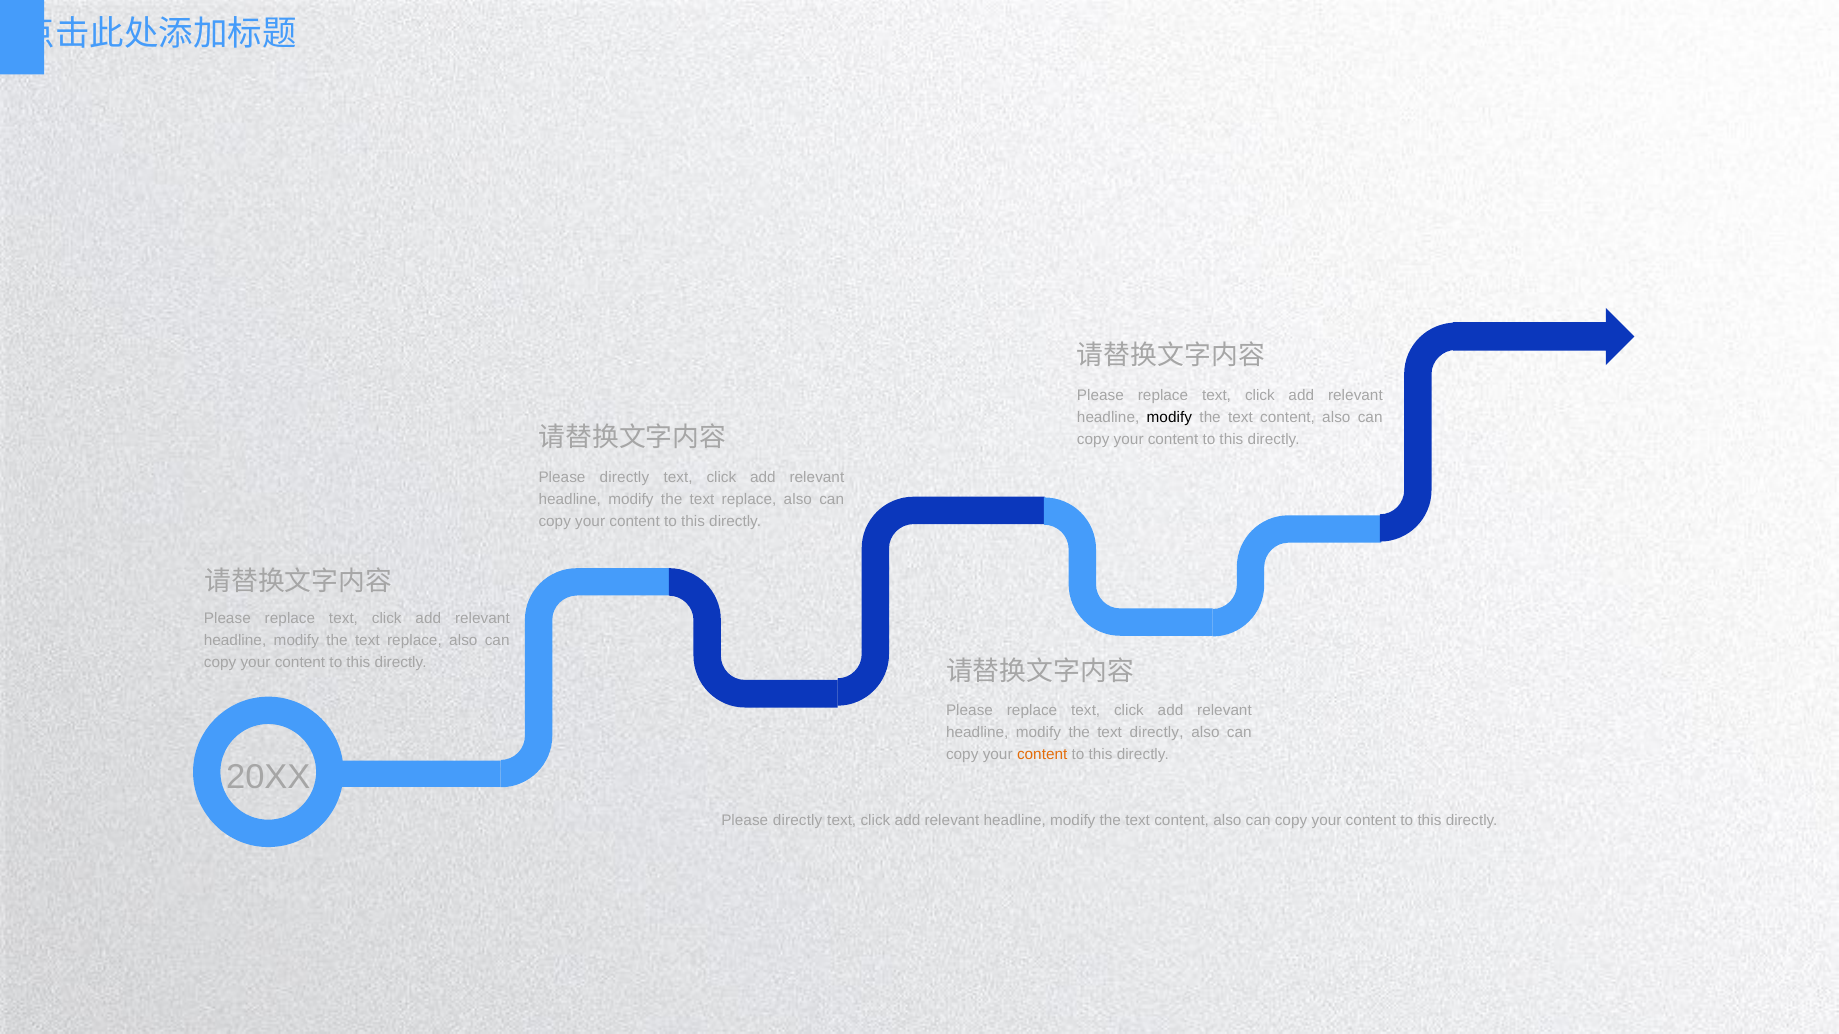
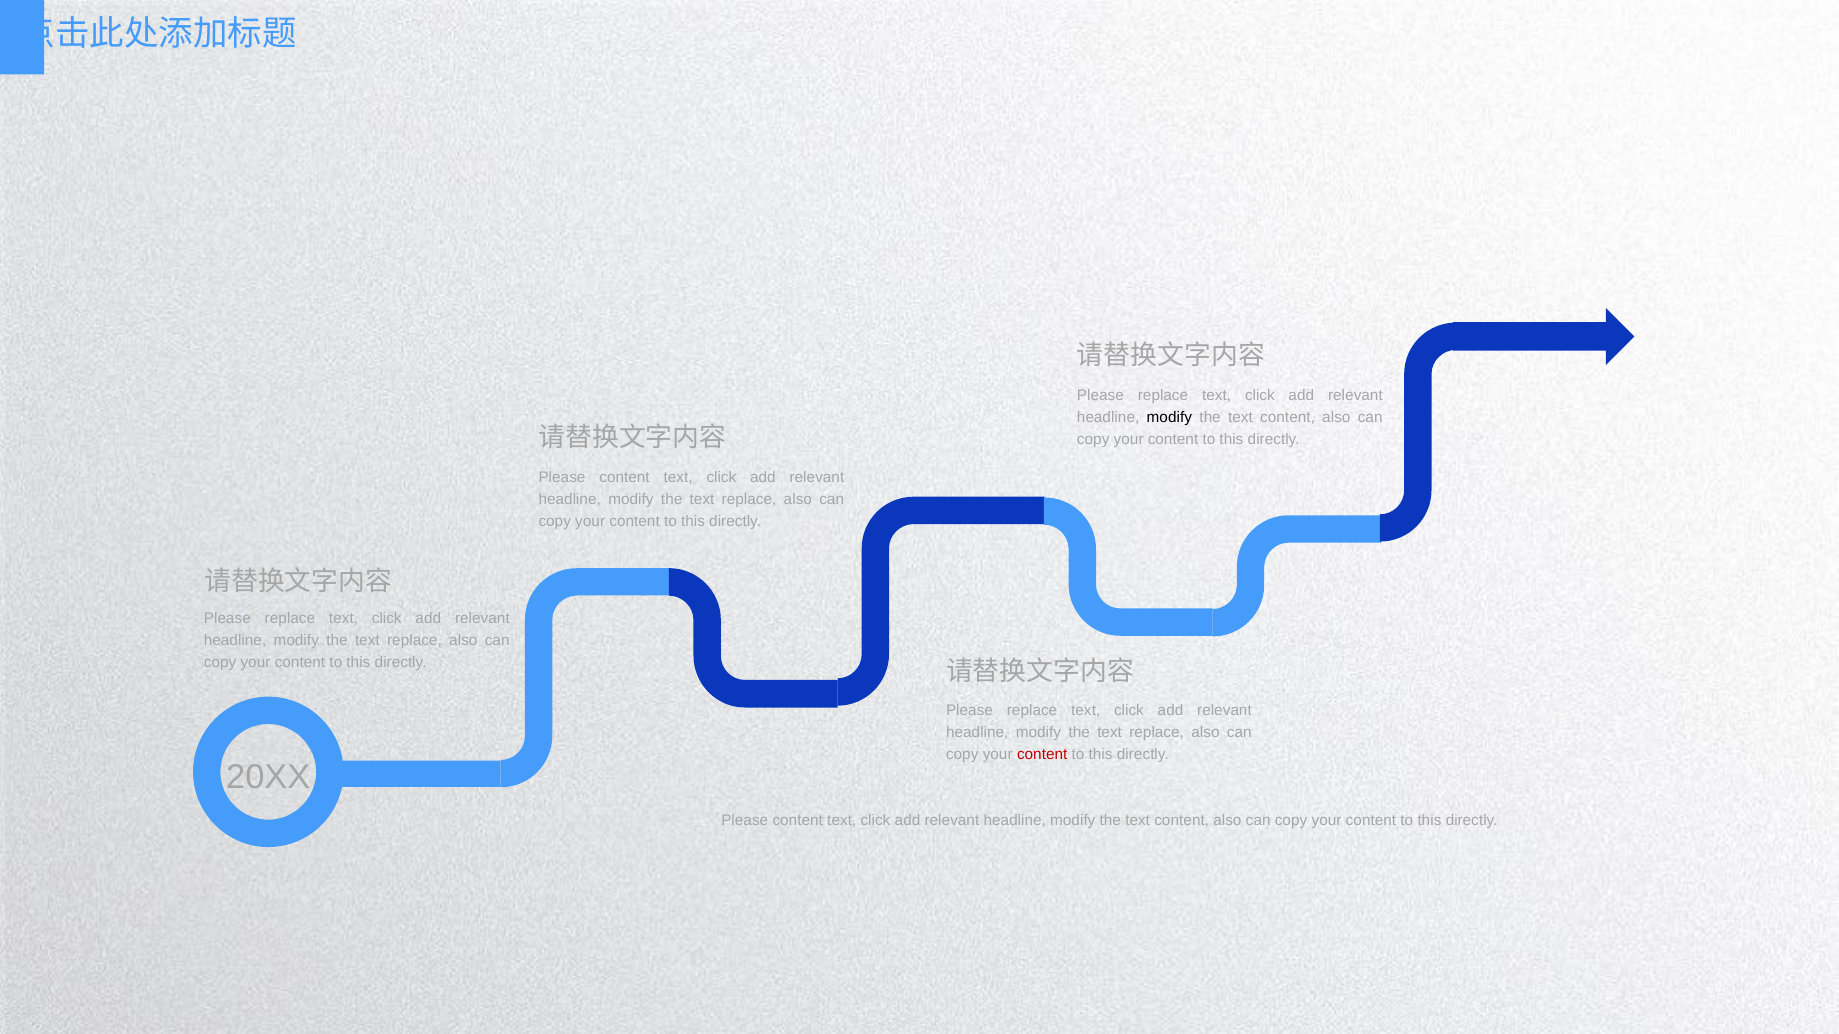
directly: directly -> content (624, 478)
directly: directly -> replace (1157, 733)
content colour: orange -> red (1042, 755)
directly: directly -> content (798, 821)
